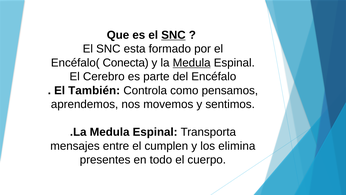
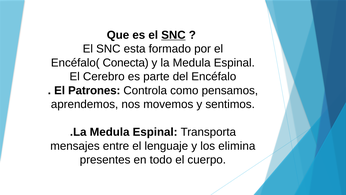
Medula underline: present -> none (192, 63)
También: También -> Patrones (94, 90)
cumplen: cumplen -> lenguaje (166, 146)
